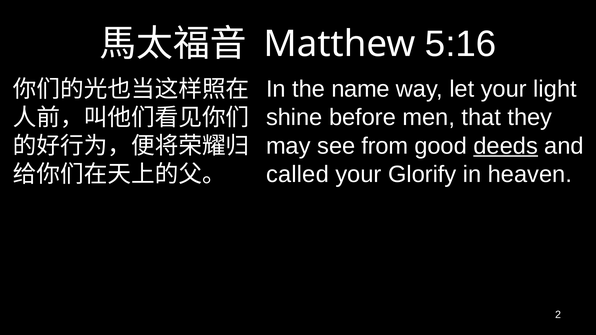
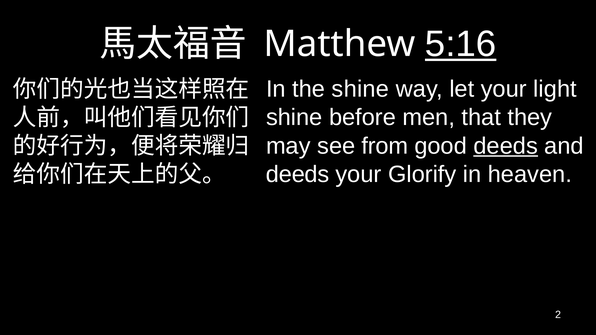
5:16 underline: none -> present (461, 44)
the name: name -> shine (360, 89)
called: called -> deeds (298, 174)
